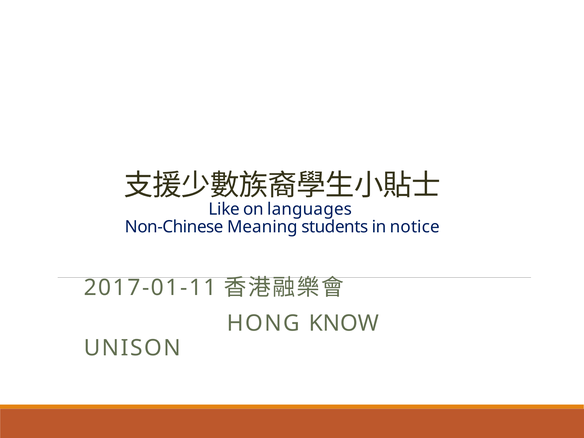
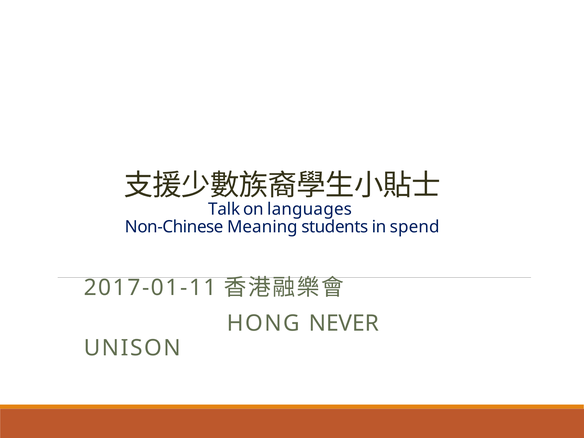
Like: Like -> Talk (224, 209)
notice: notice -> spend (415, 227)
KNOW: KNOW -> NEVER (344, 323)
